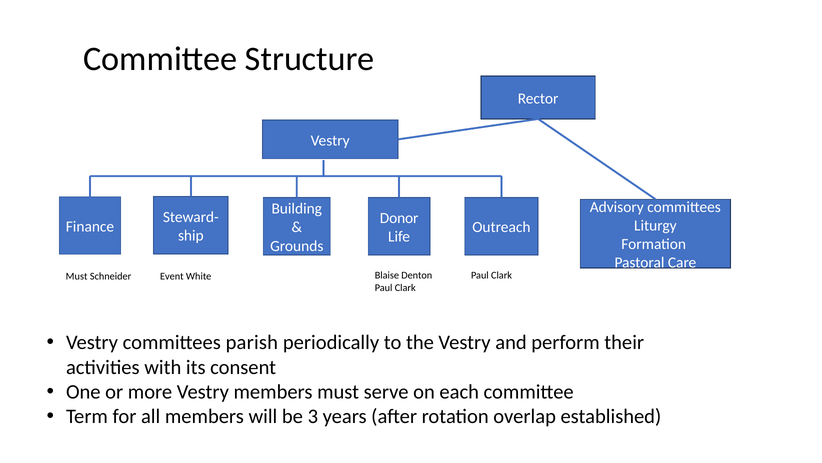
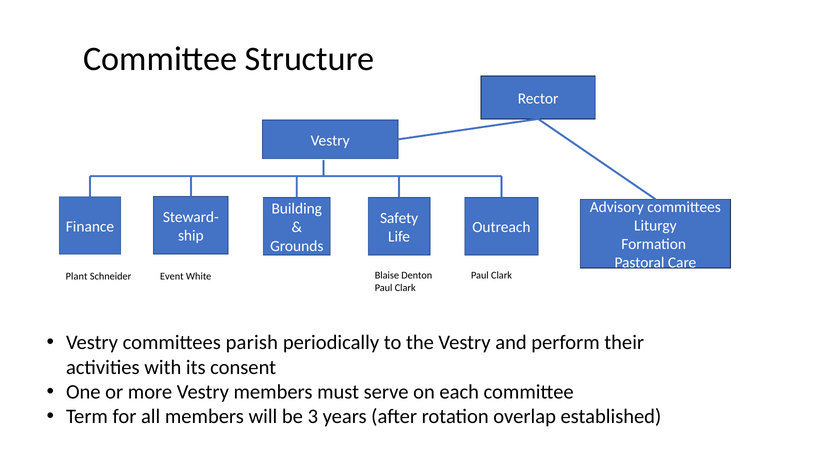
Donor: Donor -> Safety (399, 218)
Must: Must -> Plant (77, 276)
